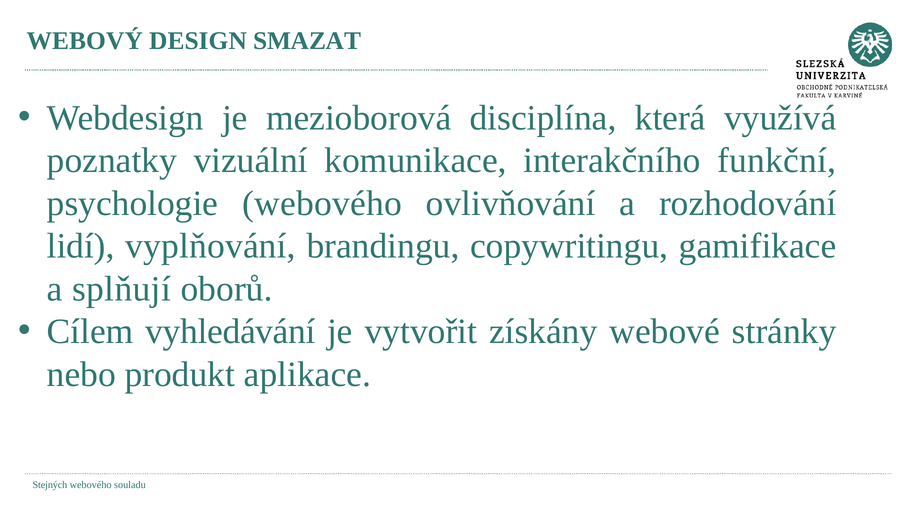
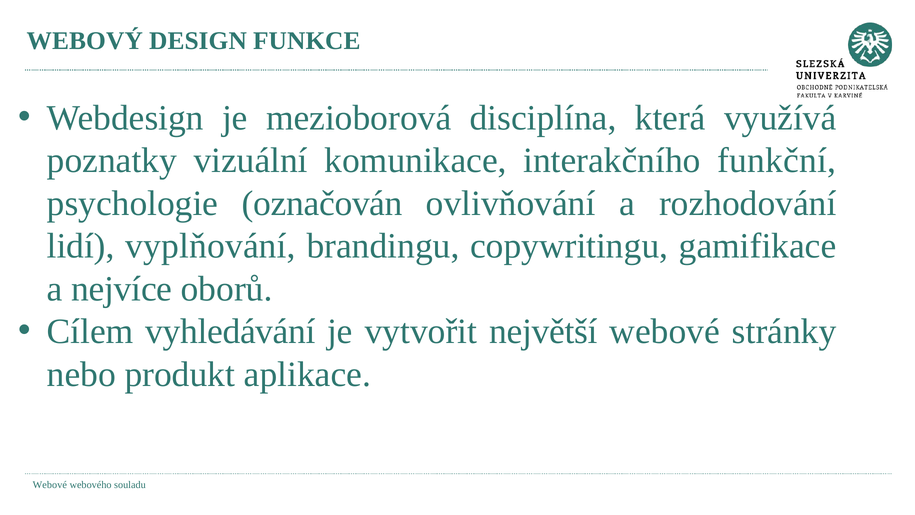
SMAZAT: SMAZAT -> FUNKCE (307, 41)
psychologie webového: webového -> označován (322, 203)
splňují: splňují -> nejvíce (122, 289)
získány: získány -> největší (543, 331)
Stejných: Stejných -> Webové (50, 485)
